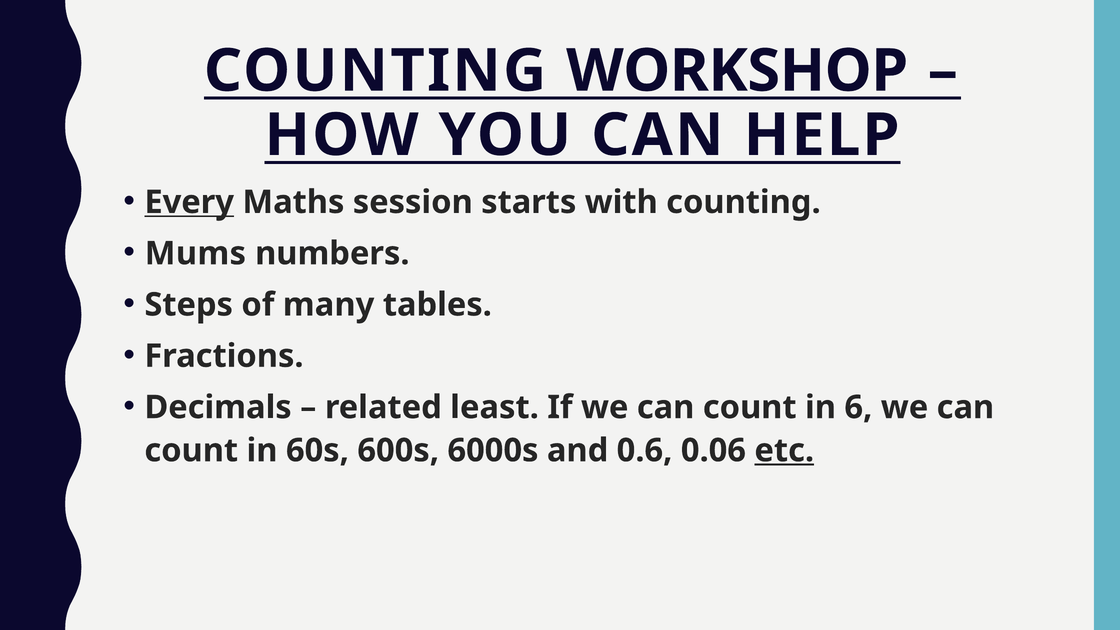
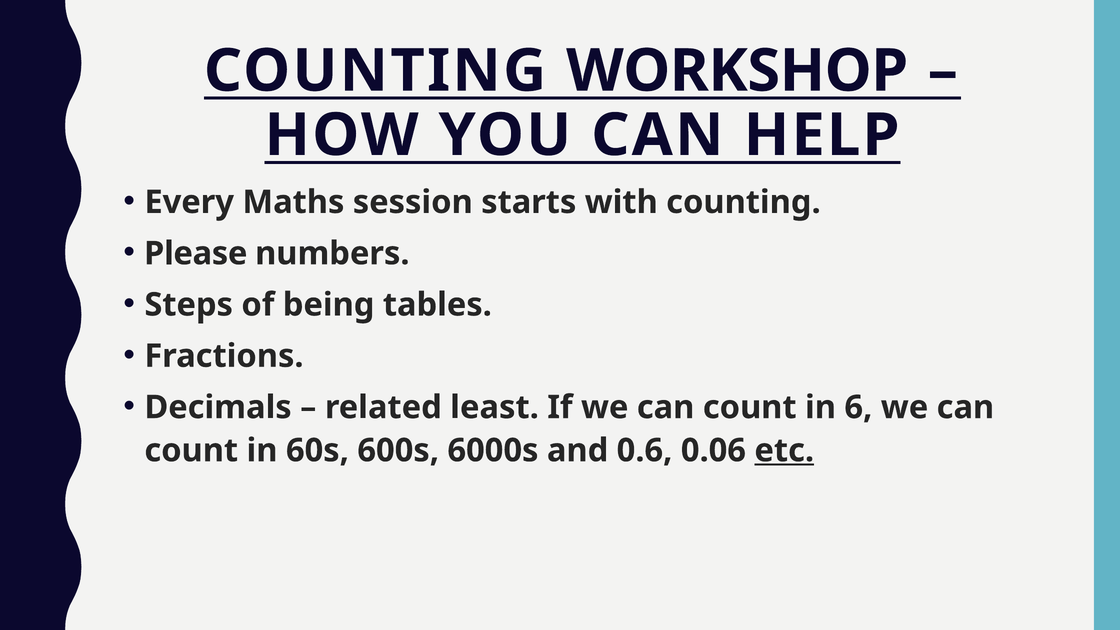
Every underline: present -> none (189, 202)
Mums: Mums -> Please (196, 253)
many: many -> being (329, 305)
